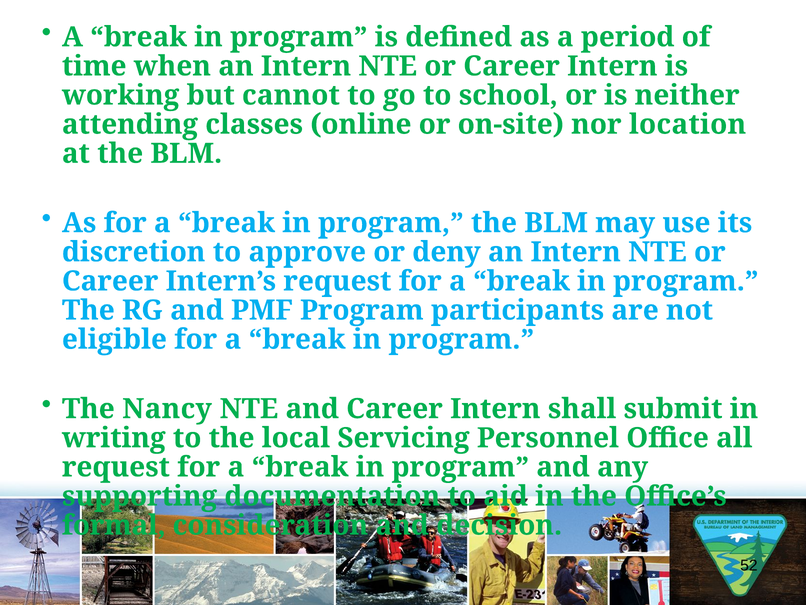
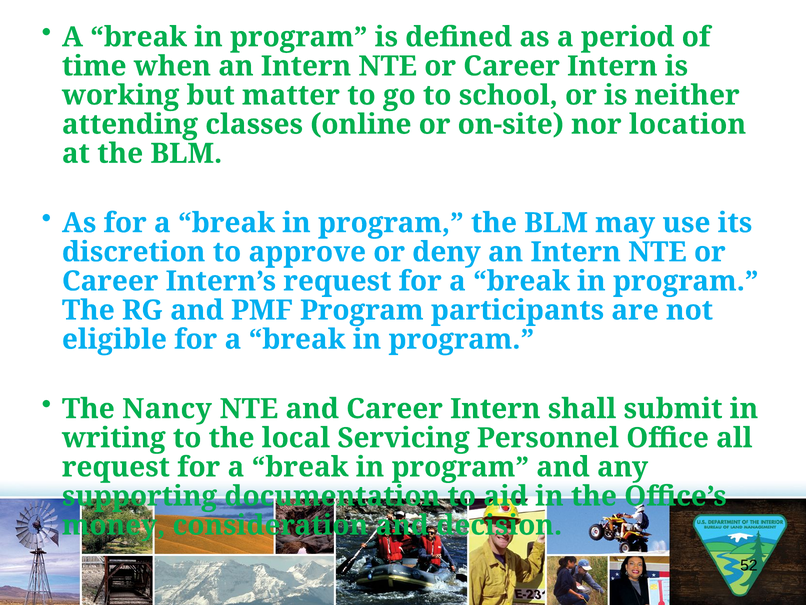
cannot: cannot -> matter (291, 95)
formal: formal -> money (114, 525)
